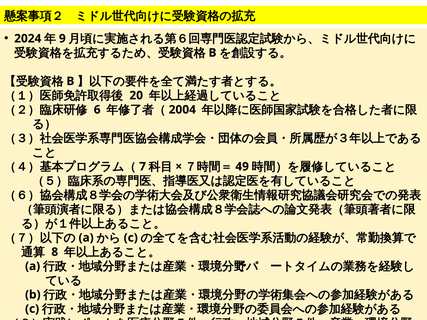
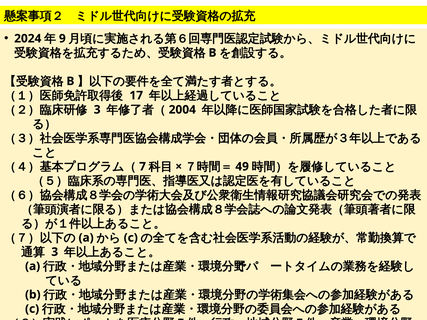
20: 20 -> 17 (136, 96)
6: 6 -> 3 (97, 110)
8: 8 -> 3 (55, 252)
